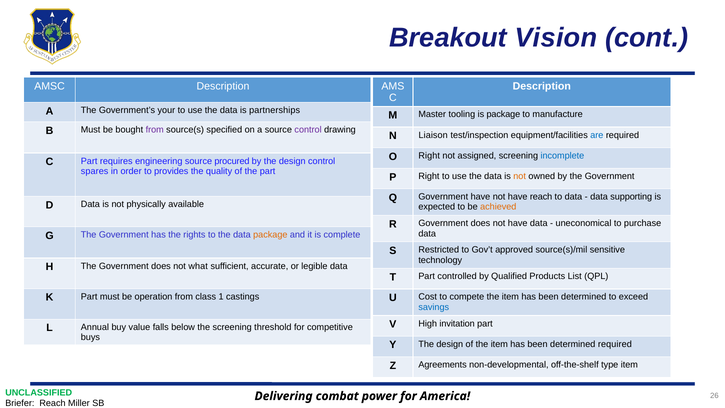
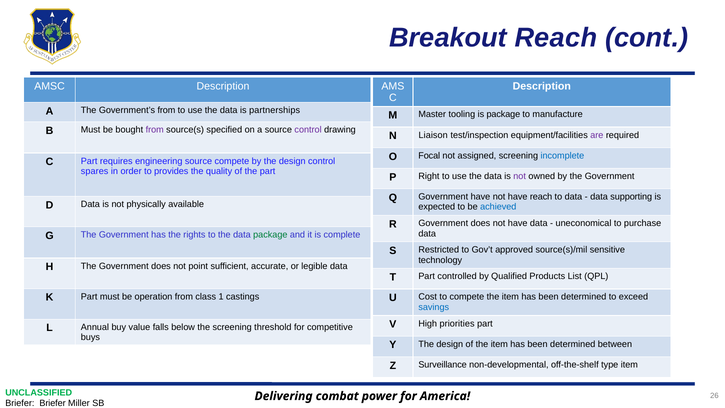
Breakout Vision: Vision -> Reach (556, 38)
Government’s your: your -> from (166, 110)
are colour: blue -> purple (597, 135)
O Right: Right -> Focal (429, 156)
source procured: procured -> compete (232, 161)
not colour: orange -> purple (520, 176)
achieved colour: orange -> blue (498, 207)
package colour: orange -> green (270, 235)
what: what -> point (198, 266)
invitation: invitation -> priorities (457, 323)
determined required: required -> between (615, 344)
Agreements: Agreements -> Surveillance (443, 365)
Briefer Reach: Reach -> Briefer (53, 403)
